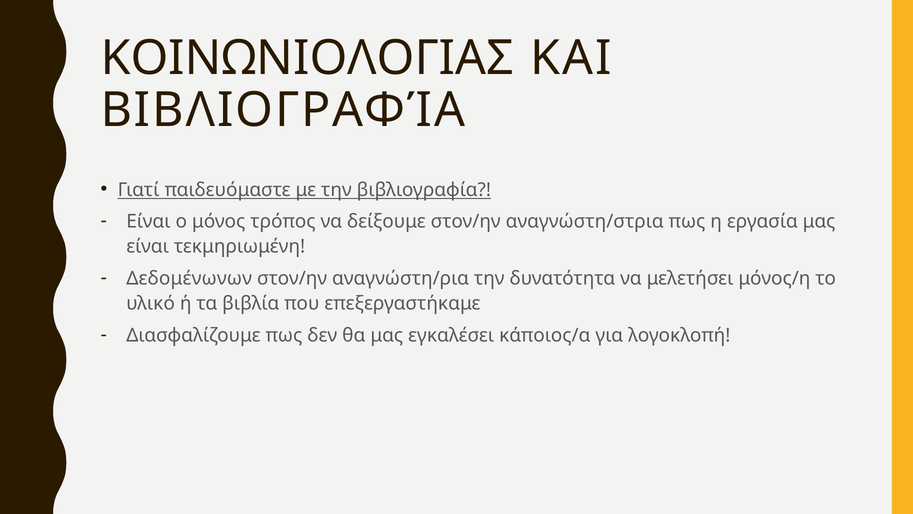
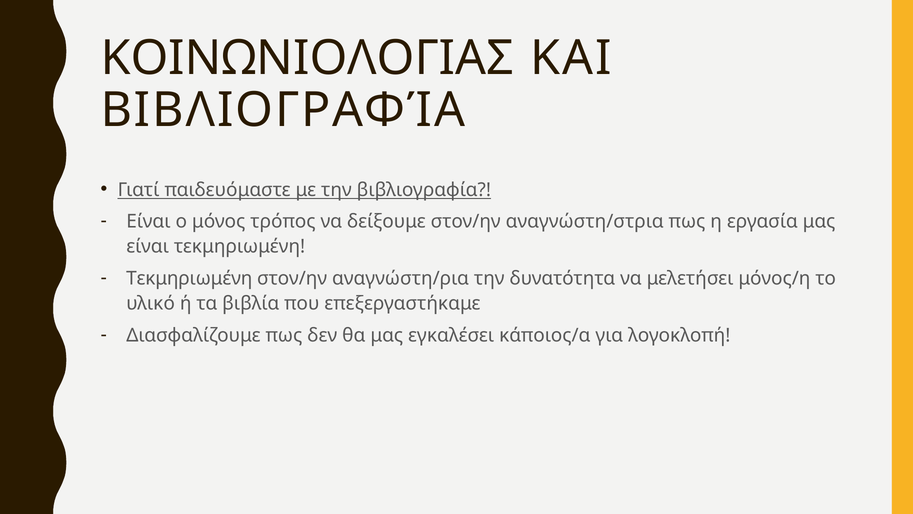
Δεδομένωνων: Δεδομένωνων -> Τεκμηριωμένη (189, 278)
